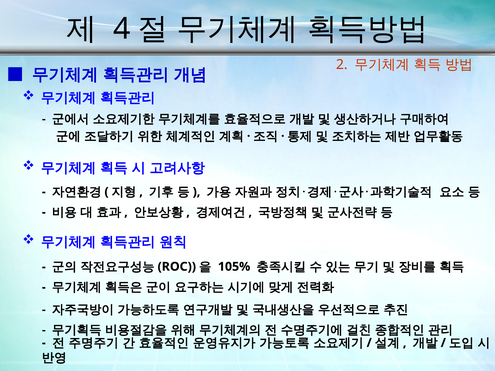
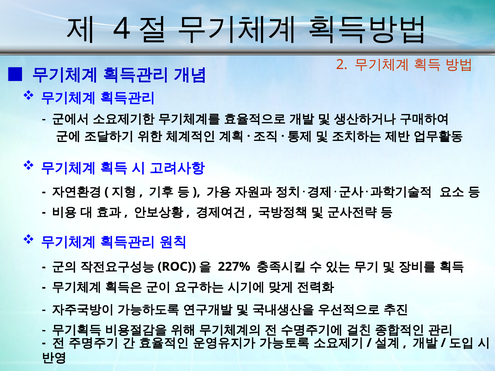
105%: 105% -> 227% (234, 267)
